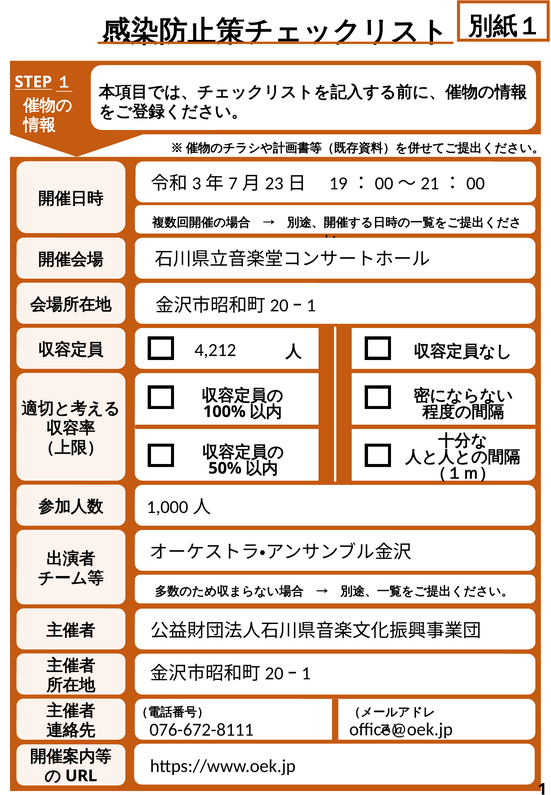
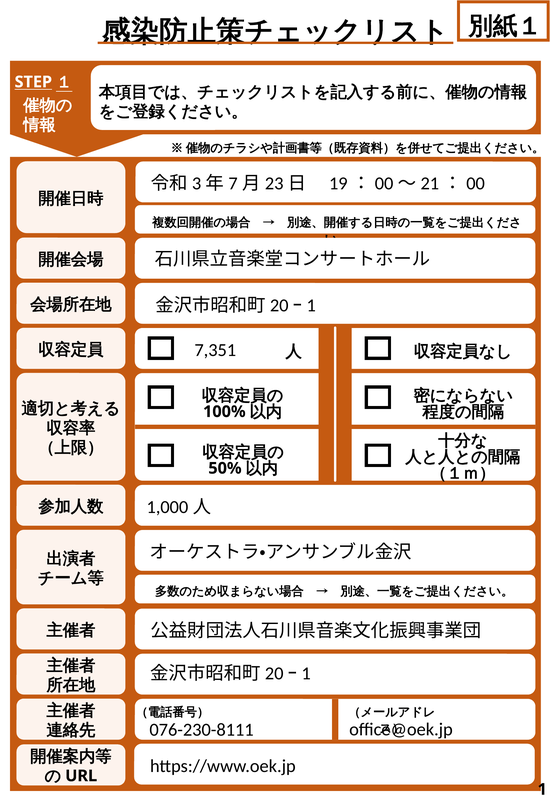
4,212: 4,212 -> 7,351 (215, 350)
076-672-8111: 076-672-8111 -> 076-230-8111 (202, 730)
